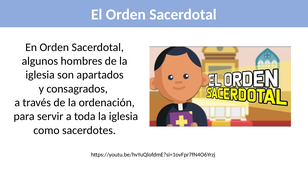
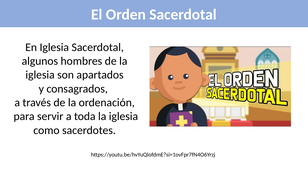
En Orden: Orden -> Iglesia (54, 47)
